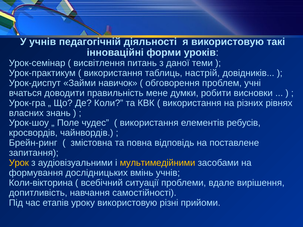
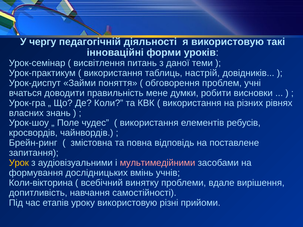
У учнів: учнів -> чергу (43, 42)
навичок: навичок -> поняття (118, 83)
мультимедійними colour: yellow -> pink (158, 163)
ситуації: ситуації -> винятку (142, 183)
